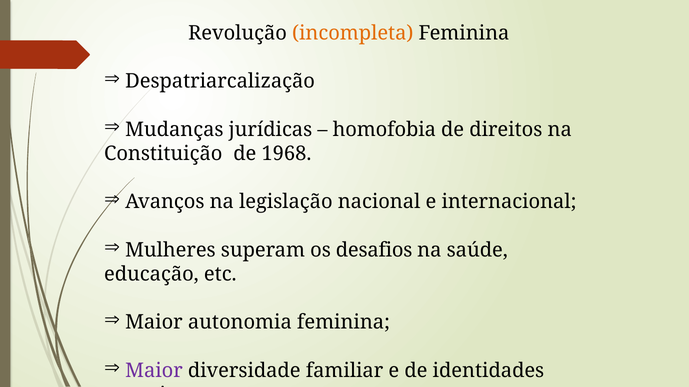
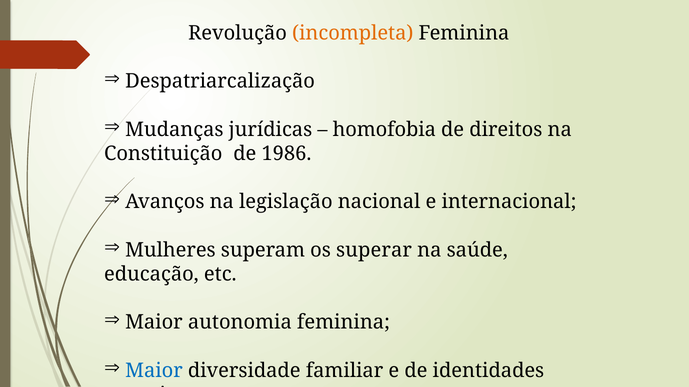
1968: 1968 -> 1986 (286, 154)
desafios: desafios -> superar (374, 250)
Maior colour: purple -> blue (154, 371)
